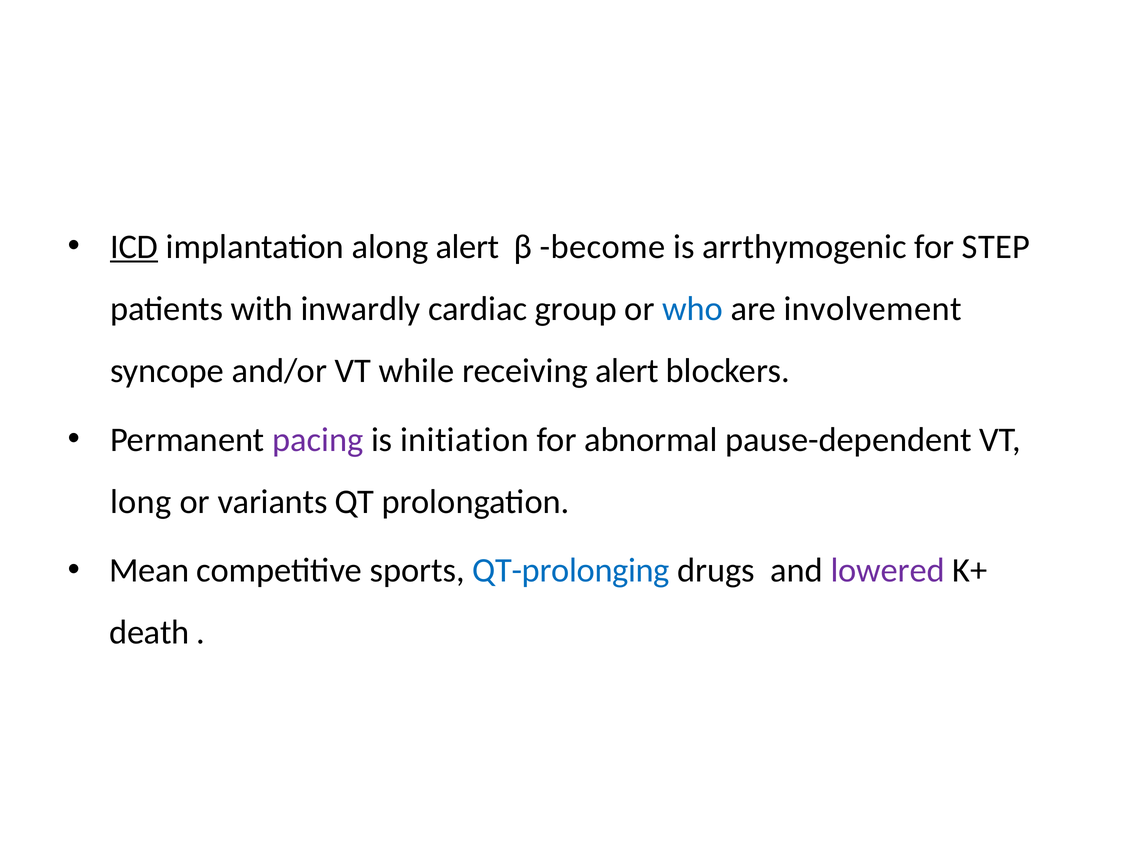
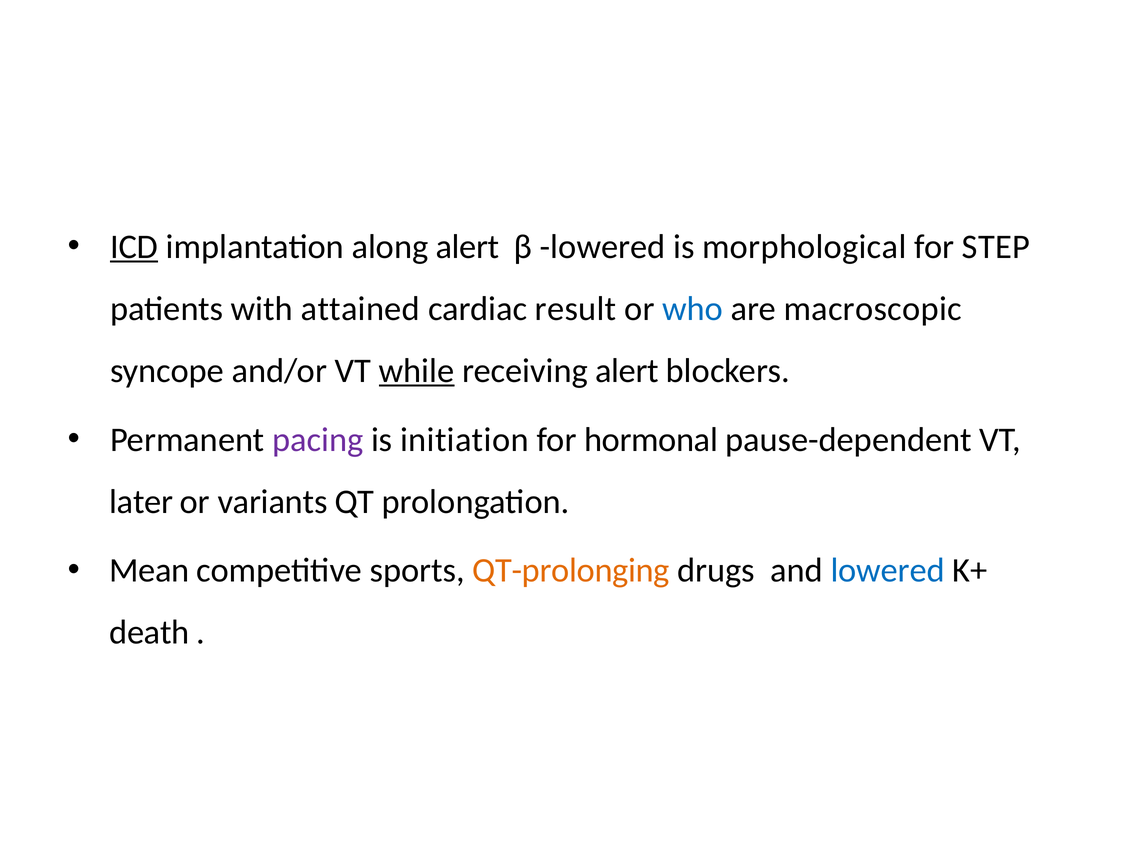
β become: become -> lowered (603, 247)
arrthymogenic: arrthymogenic -> morphological (804, 247)
inwardly: inwardly -> attained (360, 309)
group: group -> result (576, 309)
involvement: involvement -> macroscopic (873, 309)
while underline: none -> present (417, 371)
abnormal: abnormal -> hormonal (651, 440)
long: long -> later (141, 502)
QT-prolonging colour: blue -> orange (571, 571)
lowered colour: purple -> blue (888, 571)
